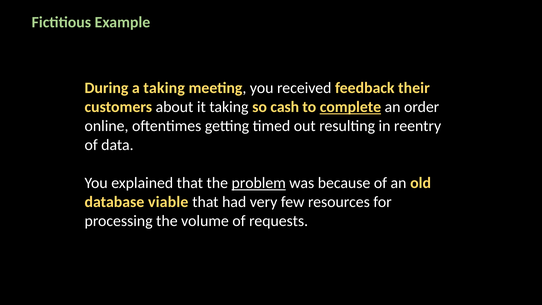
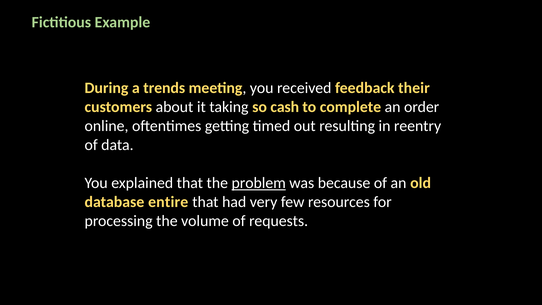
a taking: taking -> trends (164, 88)
complete underline: present -> none (350, 107)
viable: viable -> entire (168, 202)
